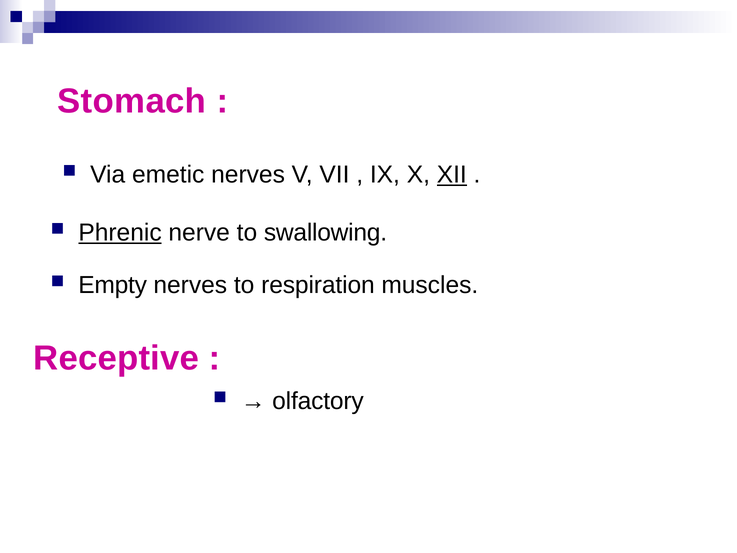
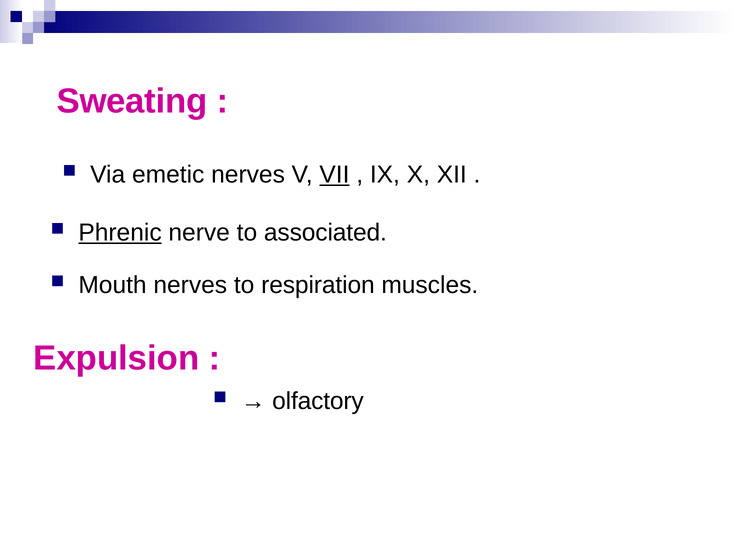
Stomach: Stomach -> Sweating (132, 101)
VII underline: none -> present (334, 175)
XII underline: present -> none (452, 175)
swallowing: swallowing -> associated (325, 233)
Empty: Empty -> Mouth (113, 285)
Receptive: Receptive -> Expulsion (116, 358)
